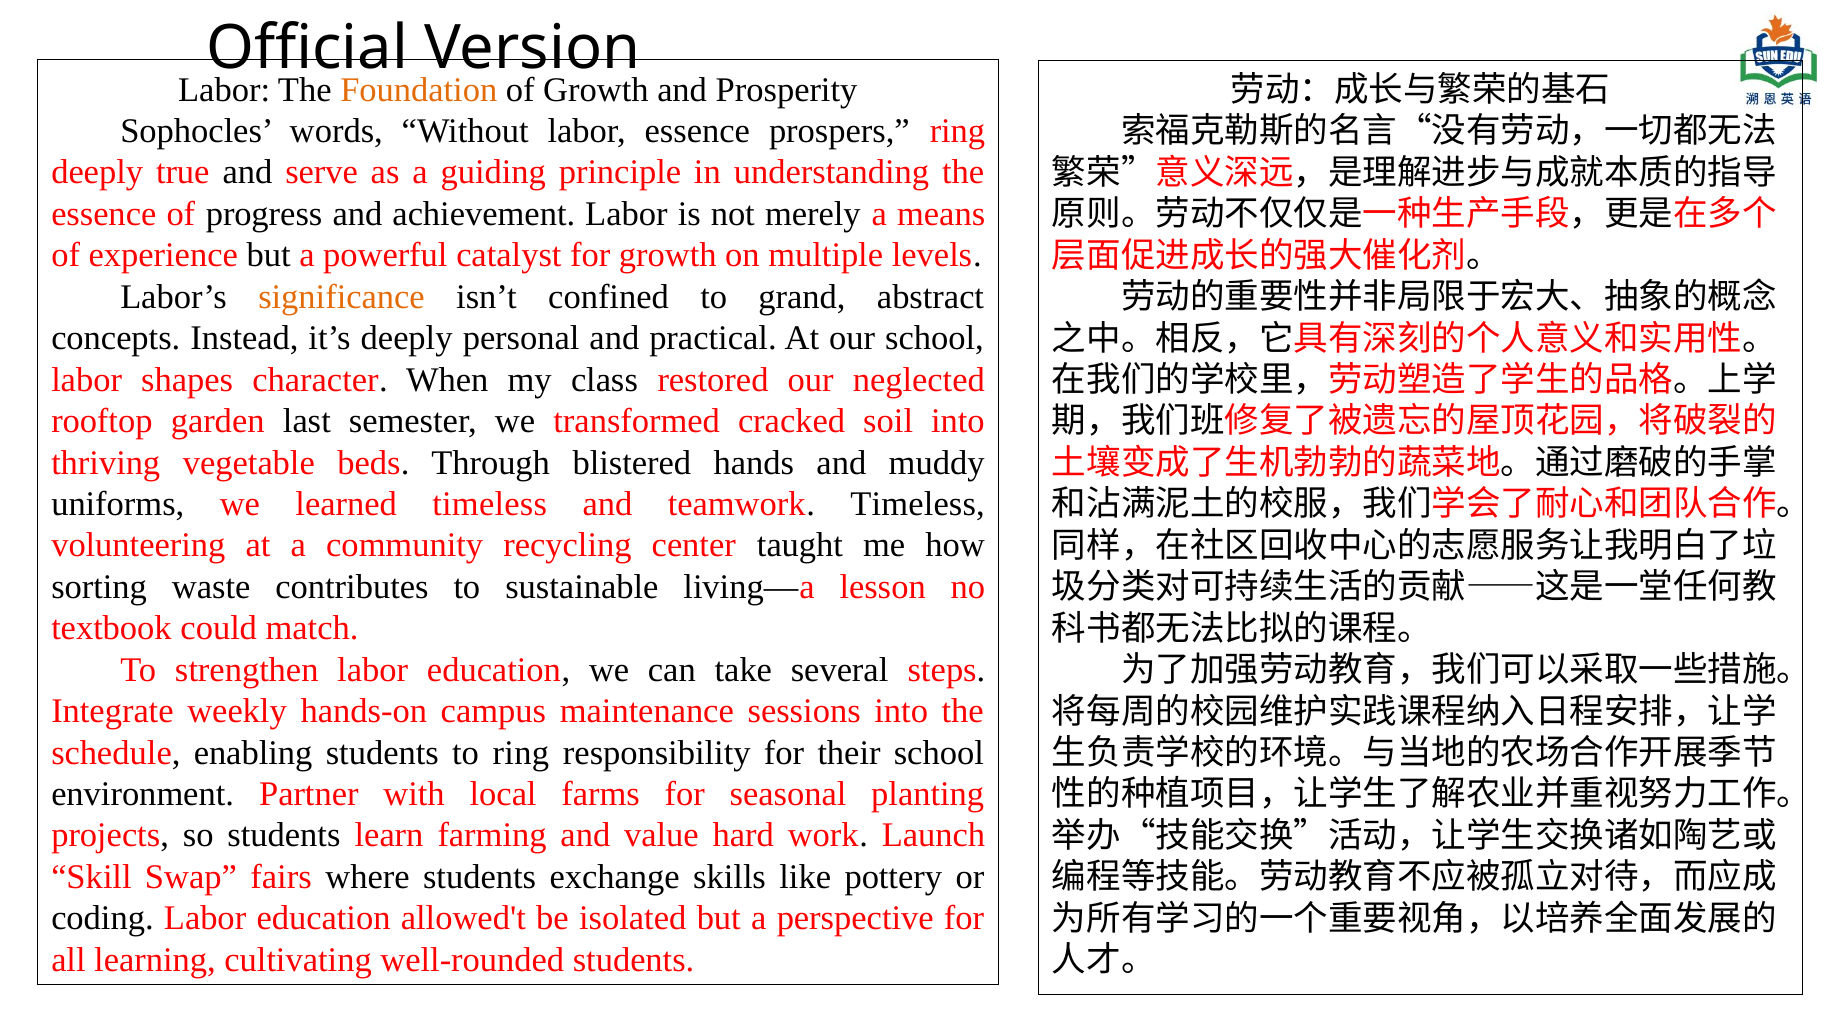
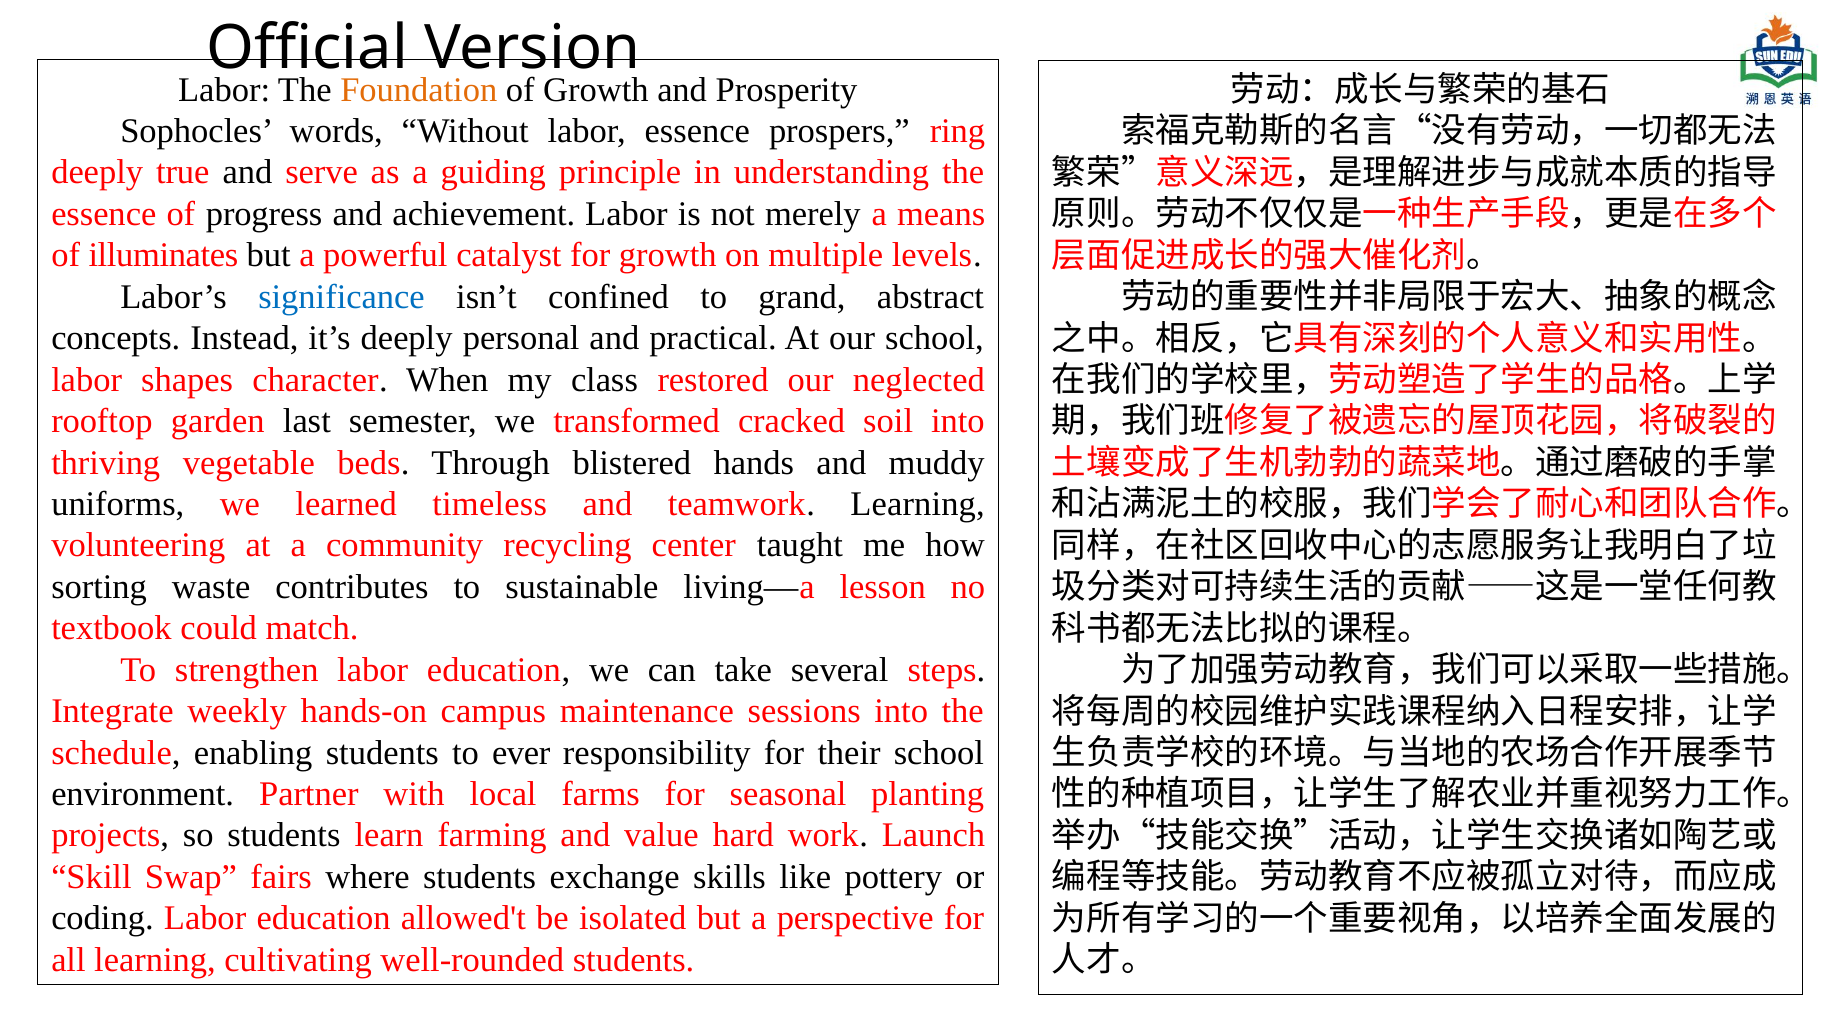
experience: experience -> illuminates (163, 255)
significance colour: orange -> blue (341, 297)
teamwork Timeless: Timeless -> Learning (918, 504)
to ring: ring -> ever (521, 752)
